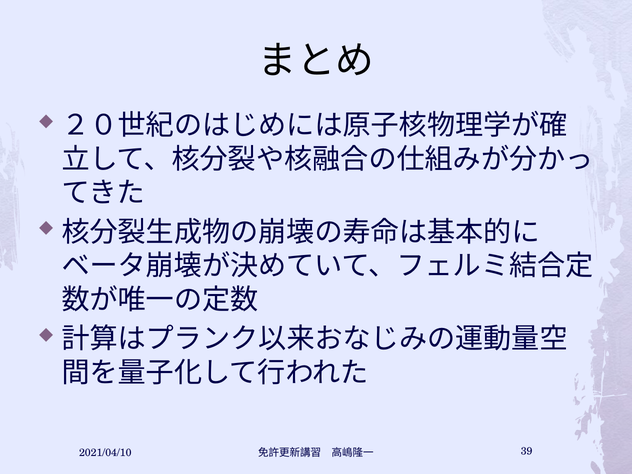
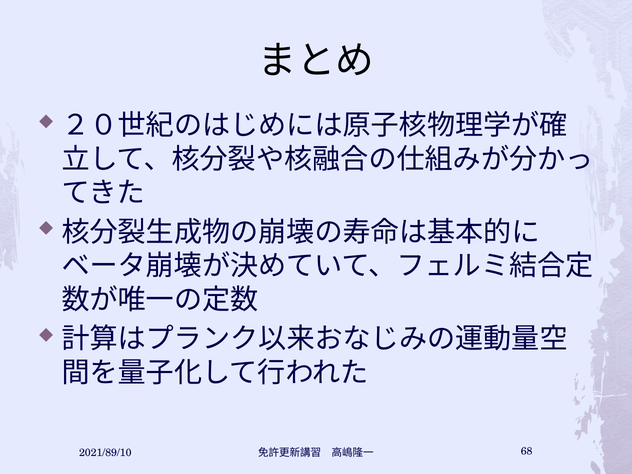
2021/04/10: 2021/04/10 -> 2021/89/10 (105, 453)
39: 39 -> 68 (527, 451)
